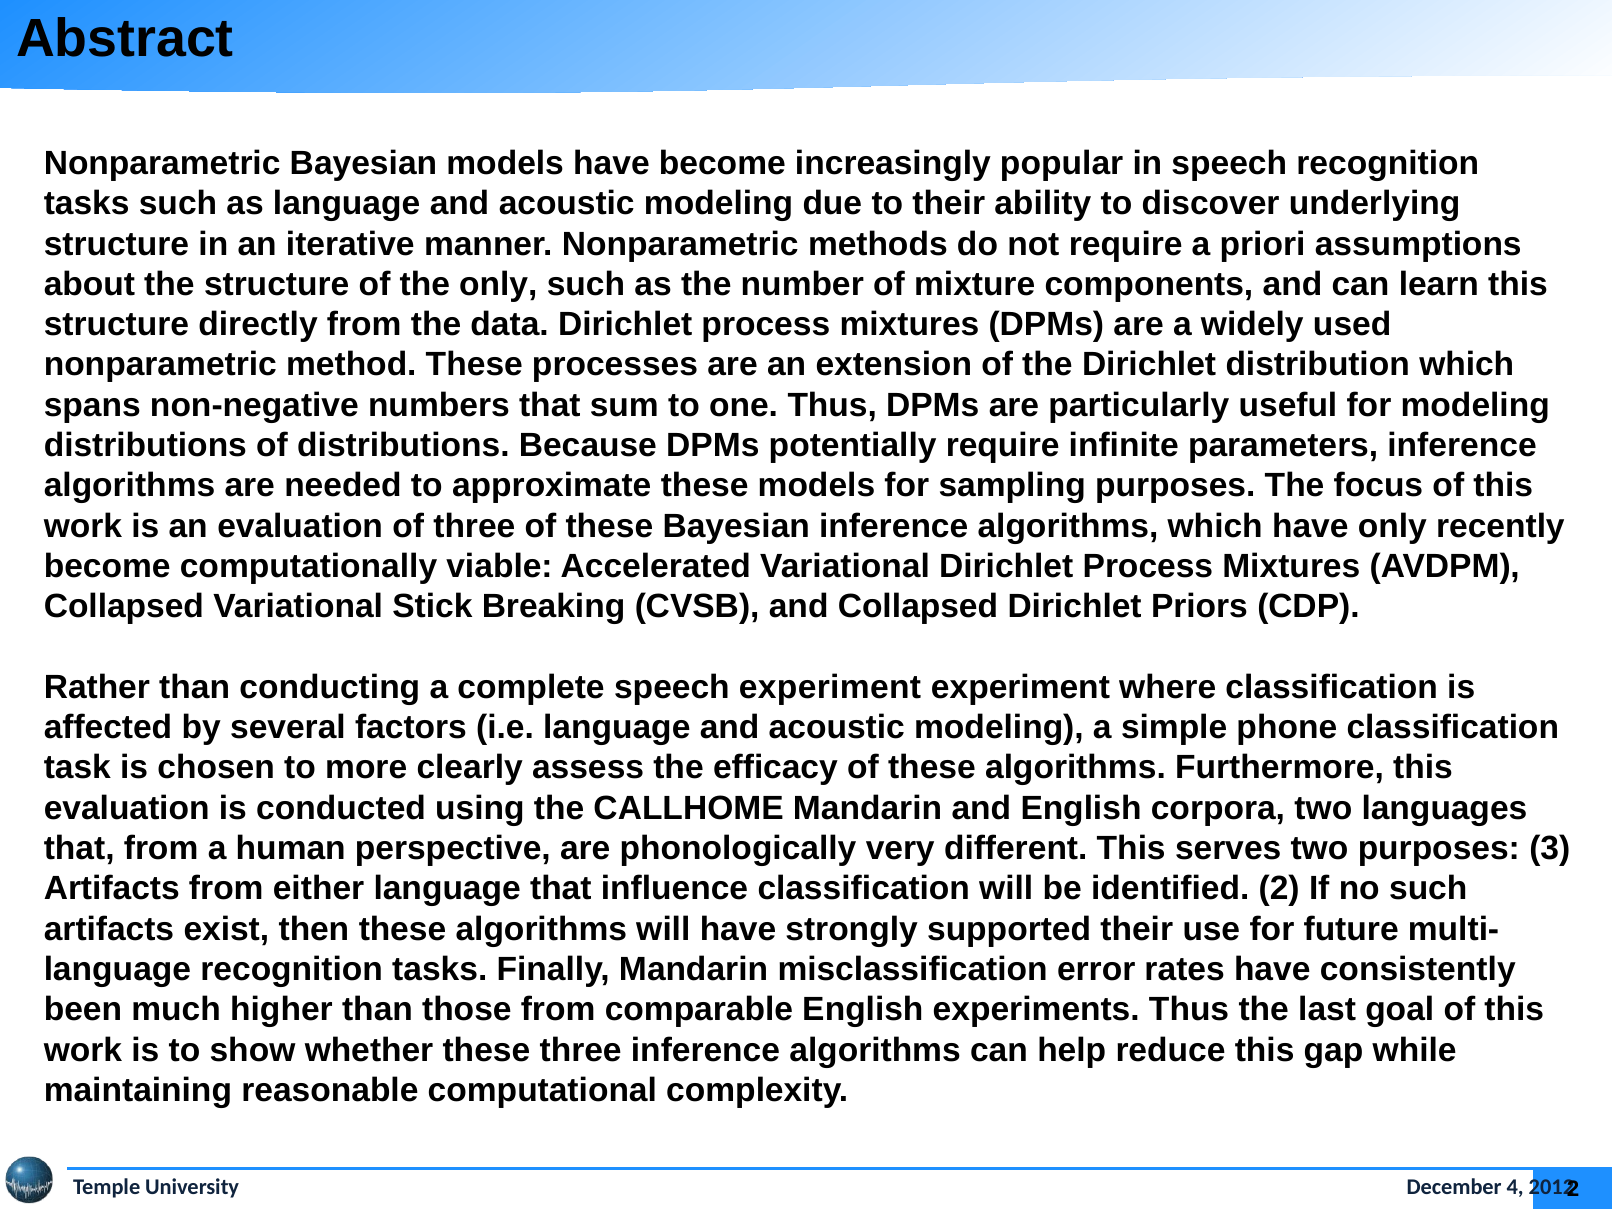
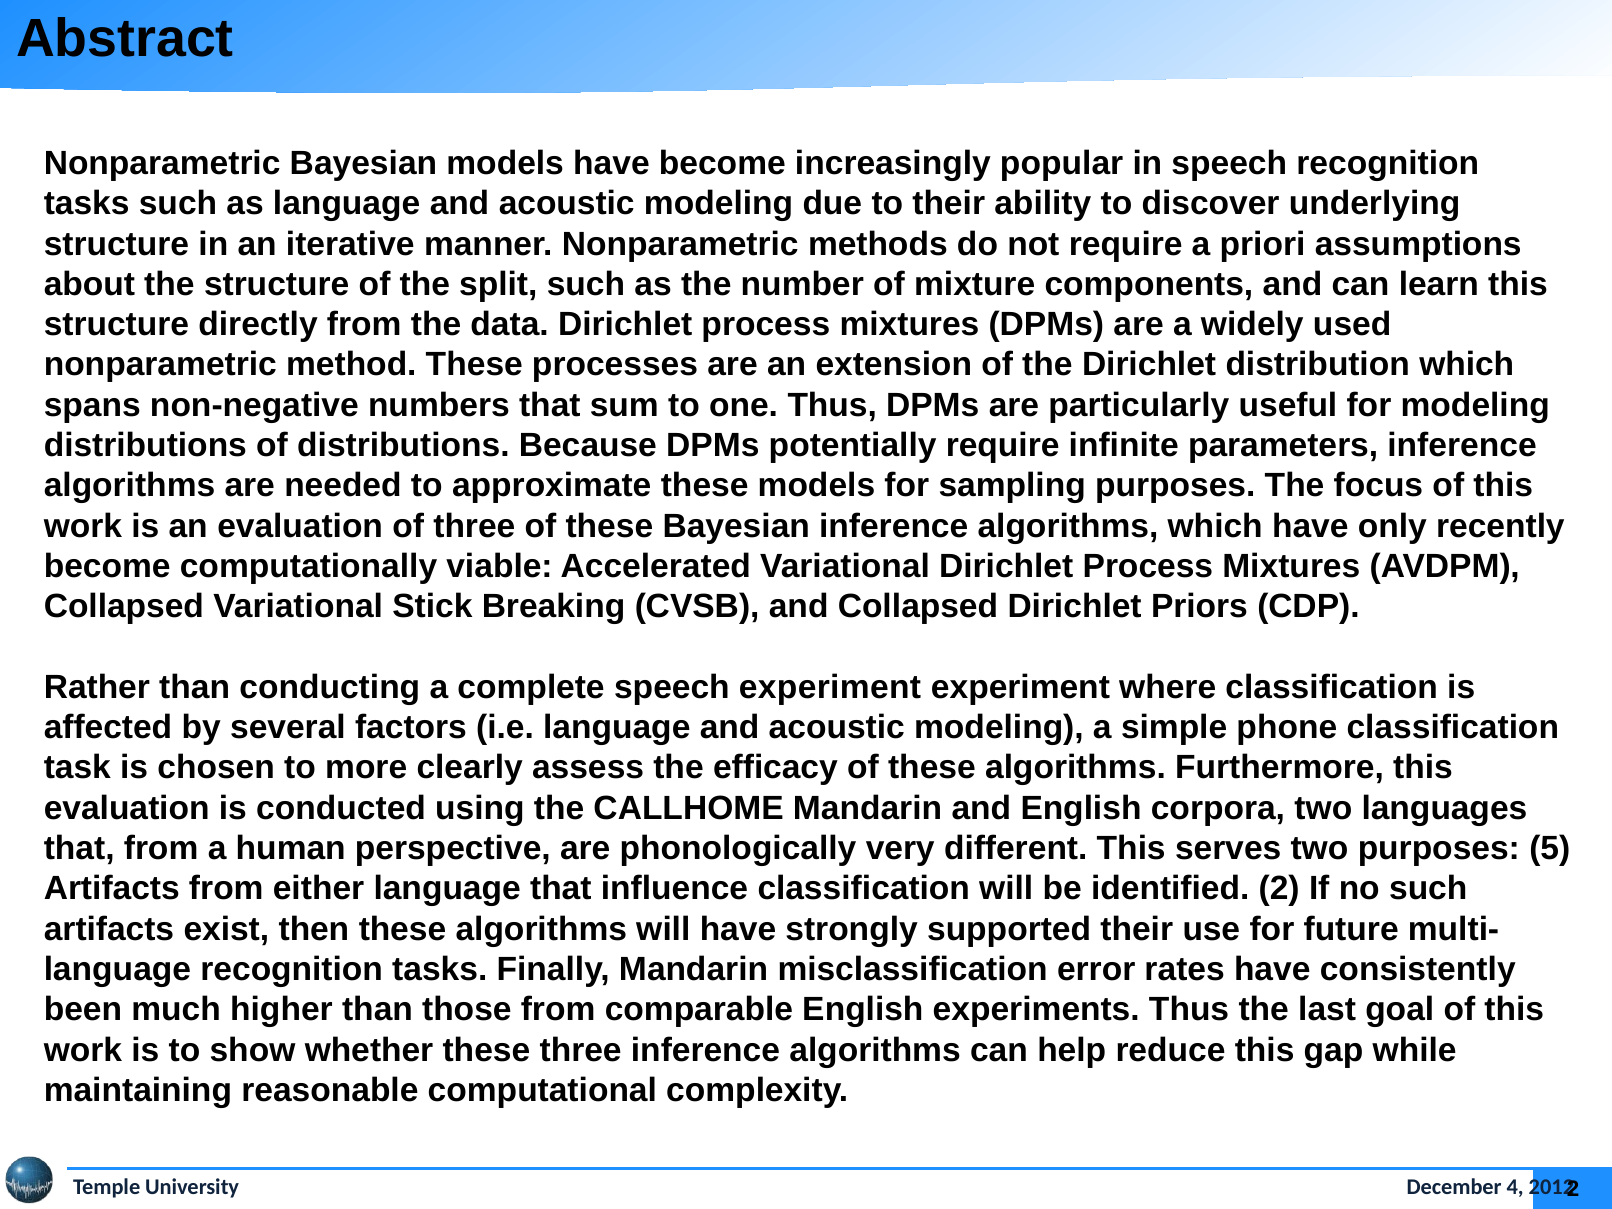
the only: only -> split (498, 284)
3: 3 -> 5 (1550, 848)
